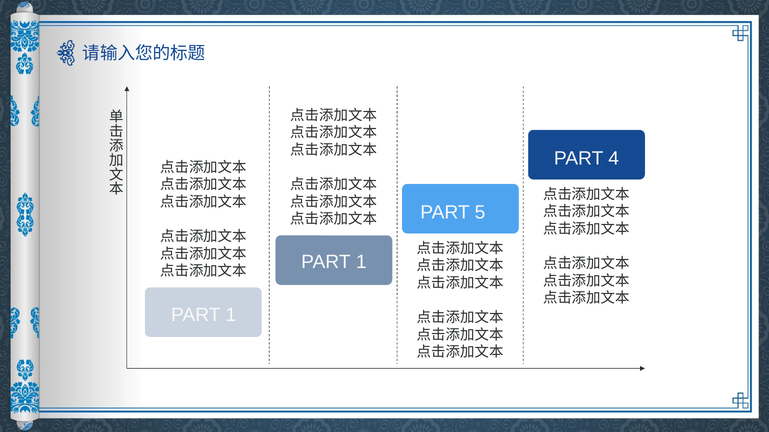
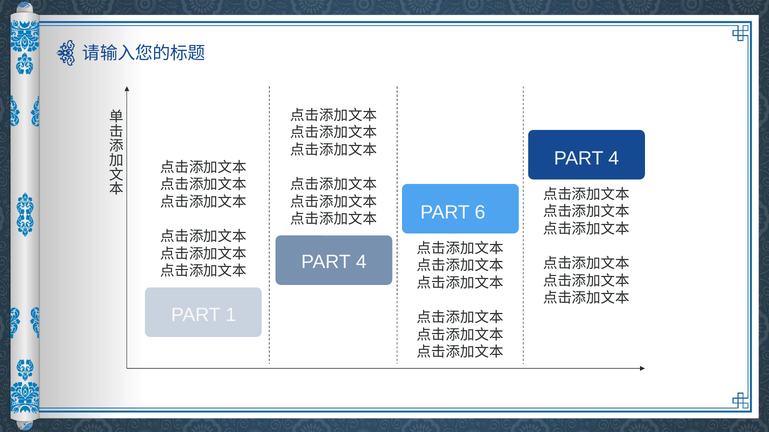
5: 5 -> 6 (480, 213)
1: 1 -> 4 (361, 262)
